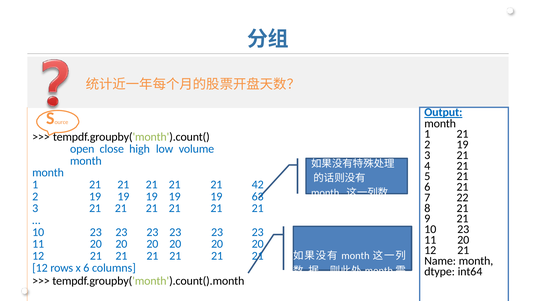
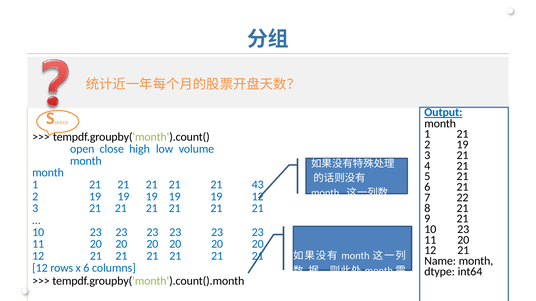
42: 42 -> 43 (258, 185)
19 63: 63 -> 12 (258, 197)
